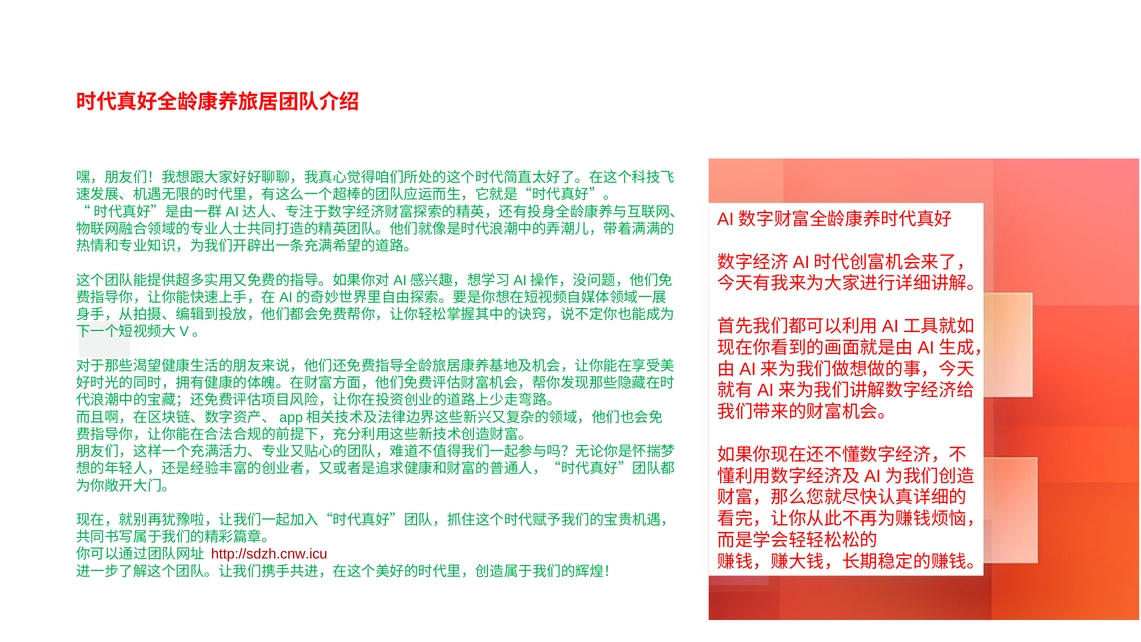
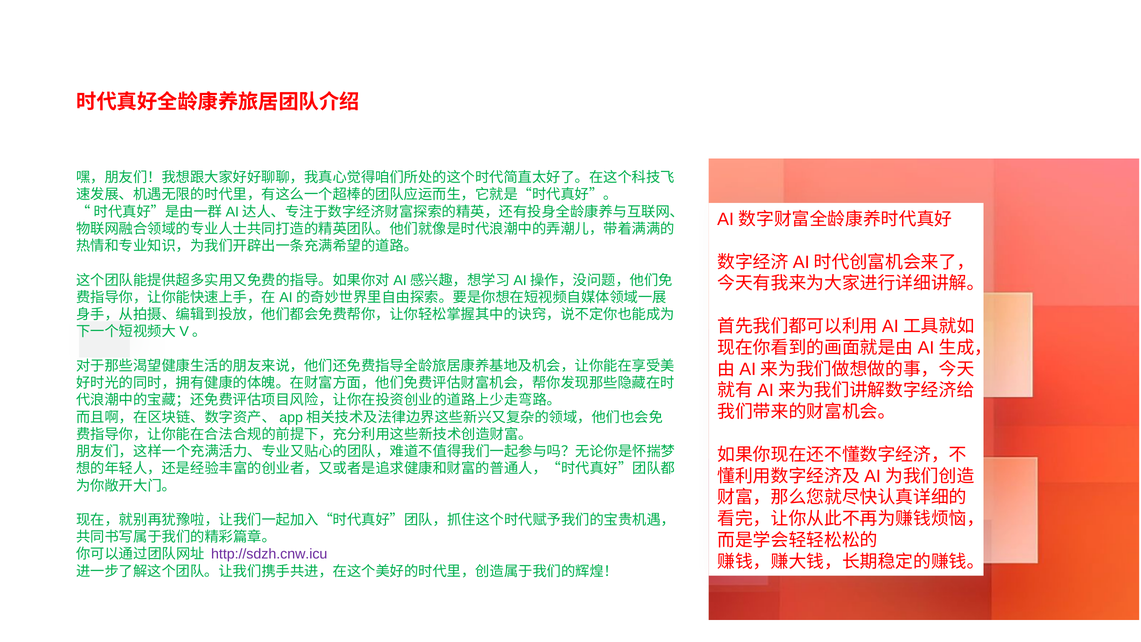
http://sdzh.cnw.icu colour: red -> purple (269, 554)
